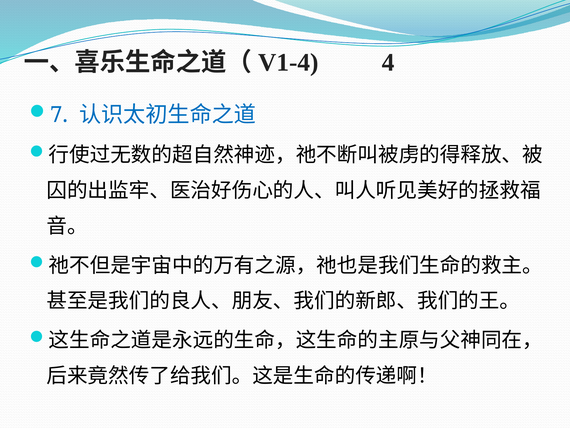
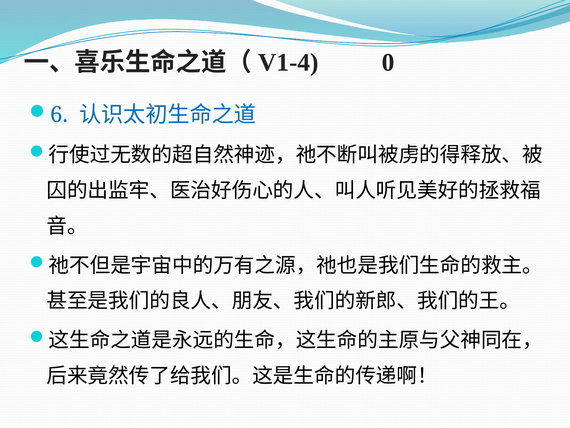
4: 4 -> 0 (388, 63)
7: 7 -> 6 (59, 115)
